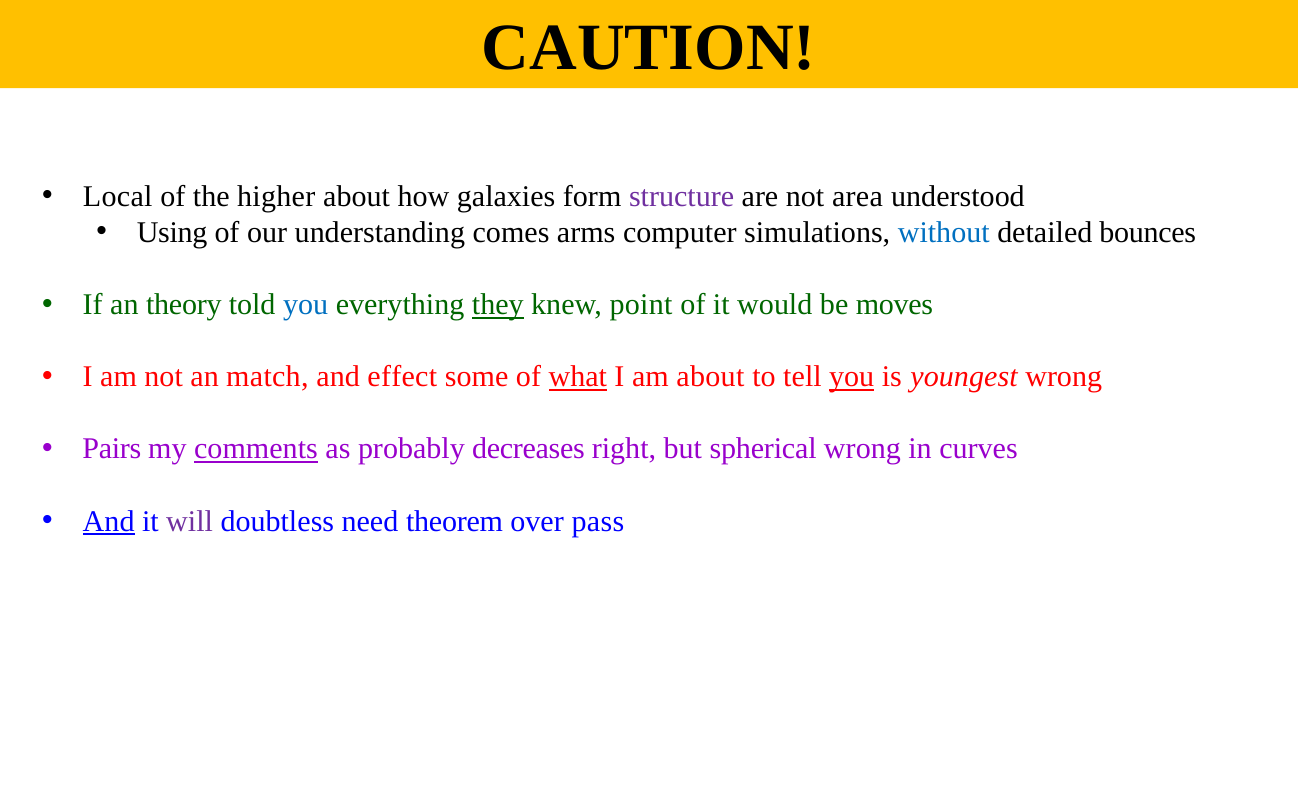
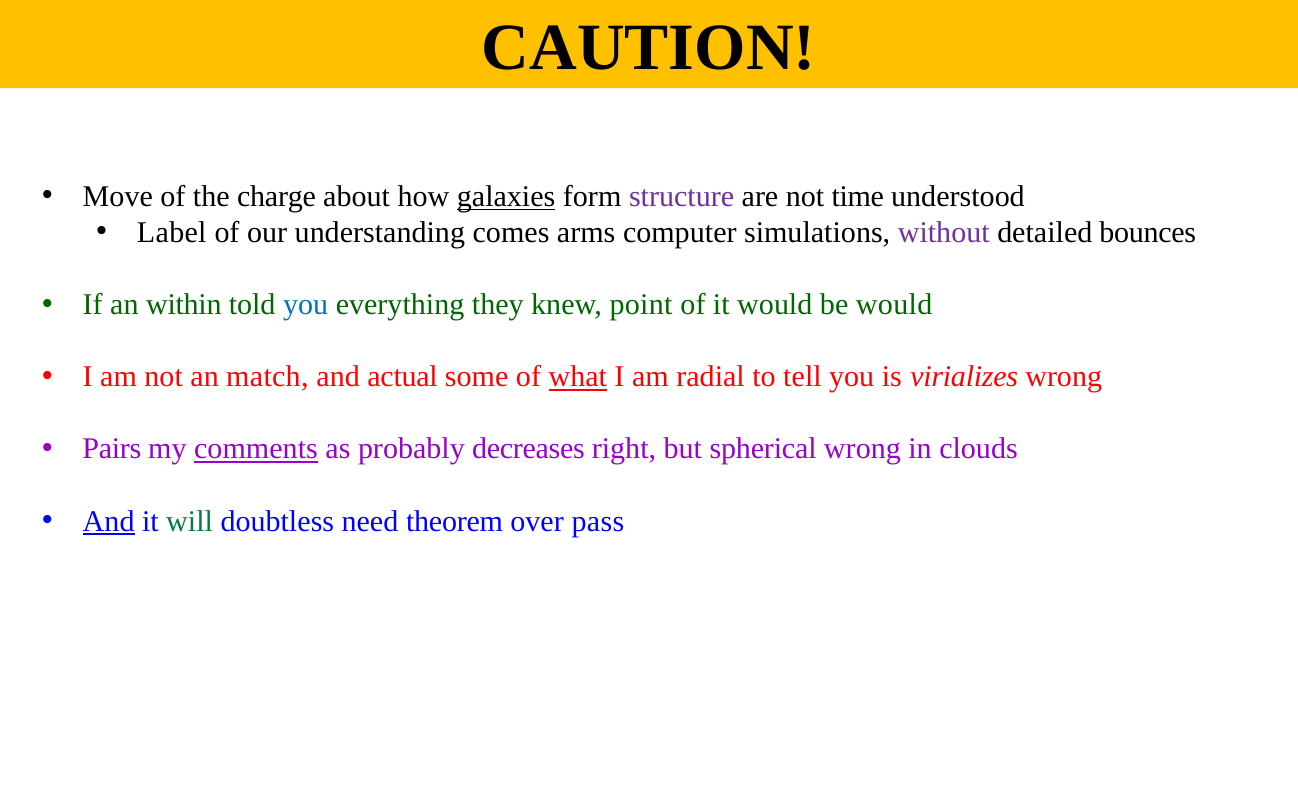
Local: Local -> Move (118, 197)
higher: higher -> charge (277, 197)
galaxies underline: none -> present (506, 197)
area: area -> time (858, 197)
Using: Using -> Label (172, 233)
without colour: blue -> purple (944, 233)
theory: theory -> within (184, 305)
they underline: present -> none (498, 305)
be moves: moves -> would (894, 305)
effect: effect -> actual (403, 377)
am about: about -> radial (711, 377)
you underline: present -> none (852, 377)
youngest: youngest -> virializes (964, 377)
curves: curves -> clouds (979, 449)
will colour: purple -> green (190, 521)
